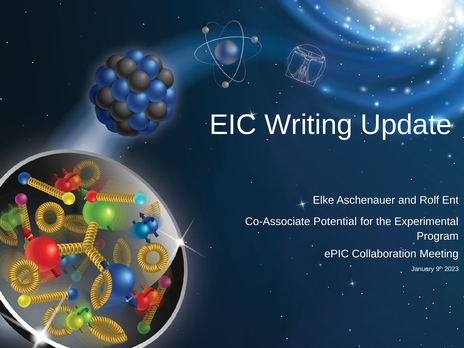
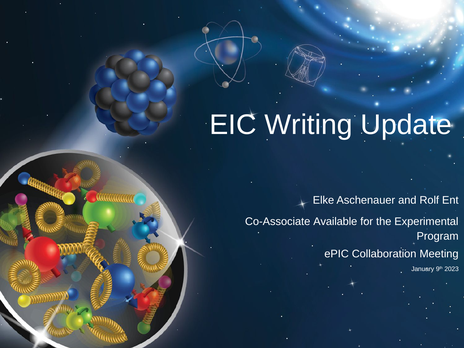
Potential: Potential -> Available (335, 221)
